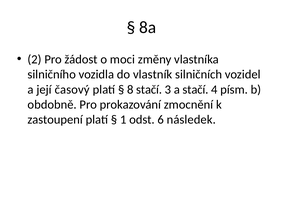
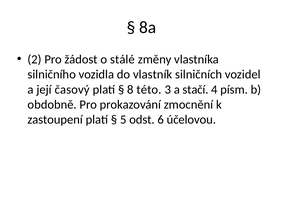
moci: moci -> stálé (122, 59)
8 stačí: stačí -> této (149, 90)
1: 1 -> 5 (123, 120)
následek: následek -> účelovou (191, 120)
